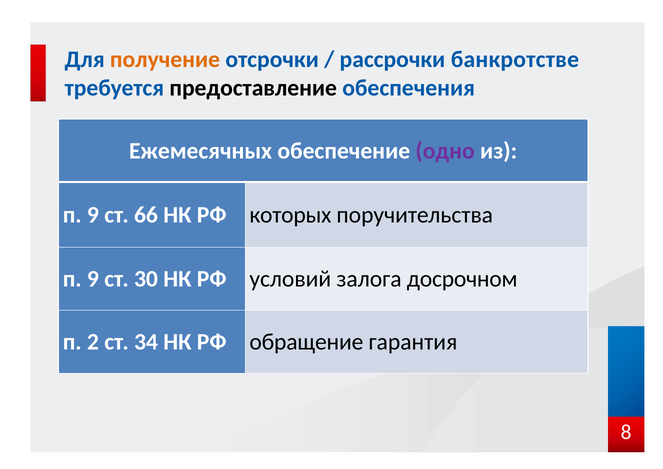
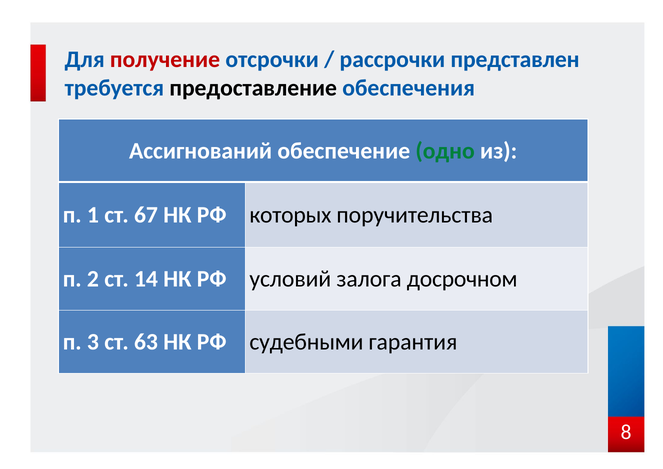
получение colour: orange -> red (165, 60)
банкротстве: банкротстве -> представлен (515, 60)
Ежемесячных: Ежемесячных -> Ассигнований (201, 151)
одно colour: purple -> green (445, 151)
9: 9 -> 1 (93, 215)
66: 66 -> 67 (146, 215)
9: 9 -> 2 (93, 279)
30: 30 -> 14 (146, 279)
2: 2 -> 3 (93, 342)
34: 34 -> 63 (146, 342)
обращение: обращение -> судебными (306, 342)
